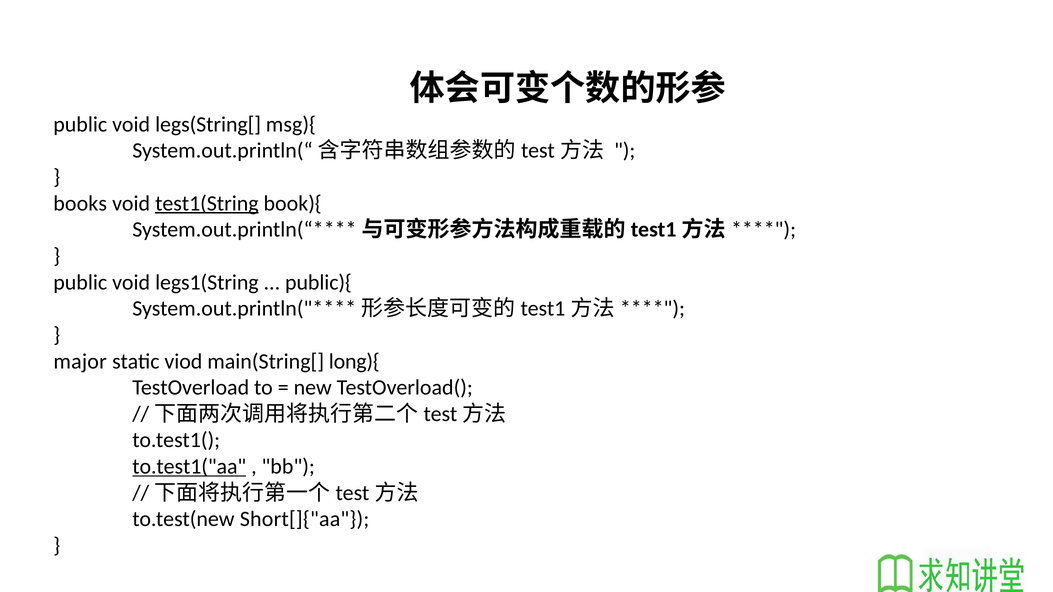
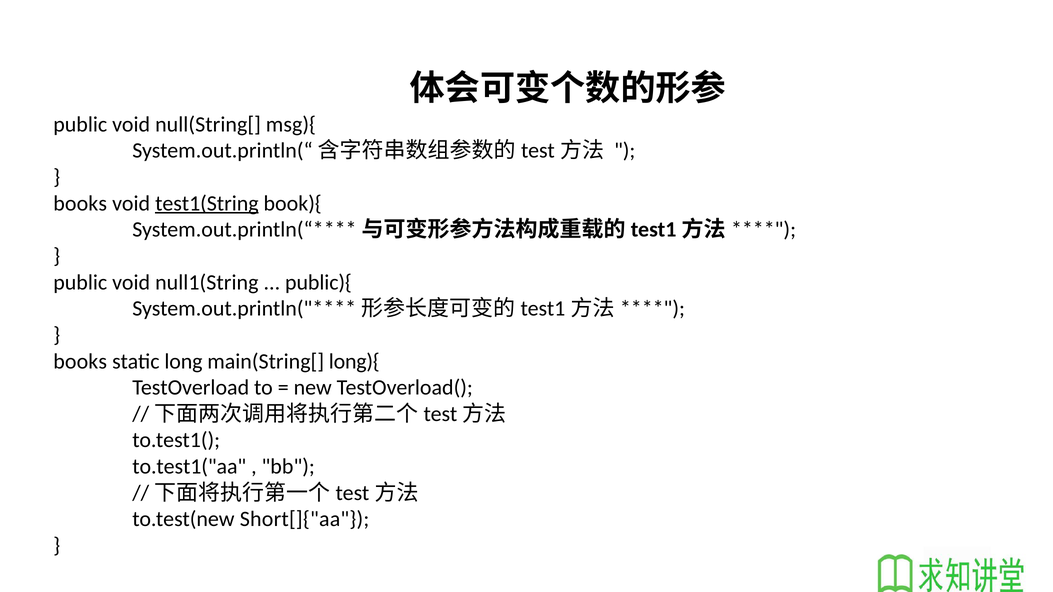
legs(String[: legs(String[ -> null(String[ (208, 124)
legs1(String: legs1(String -> null1(String (207, 282)
major: major -> books (80, 361)
viod: viod -> long (183, 361)
to.test1("aa underline: present -> none (189, 467)
